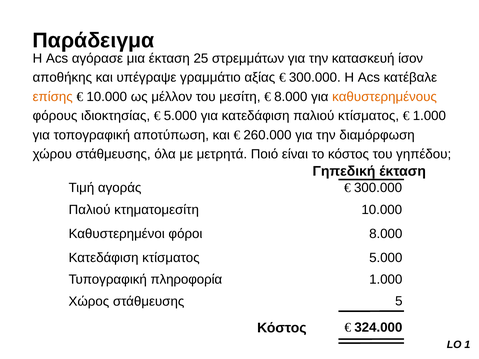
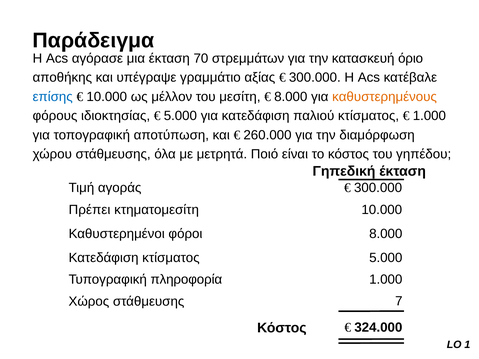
25: 25 -> 70 (201, 58)
ίσον: ίσον -> όριο (411, 58)
επίσης colour: orange -> blue (53, 97)
Παλιού: Παλιού -> Πρέπει (89, 210)
5: 5 -> 7 (399, 301)
